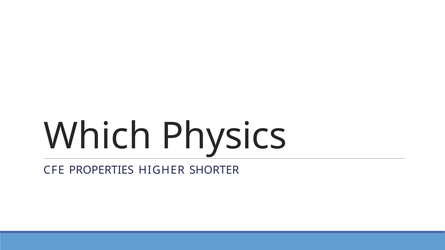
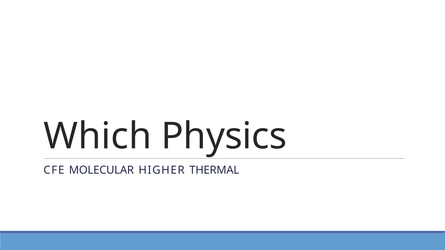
PROPERTIES: PROPERTIES -> MOLECULAR (101, 170)
SHORTER: SHORTER -> THERMAL (214, 170)
